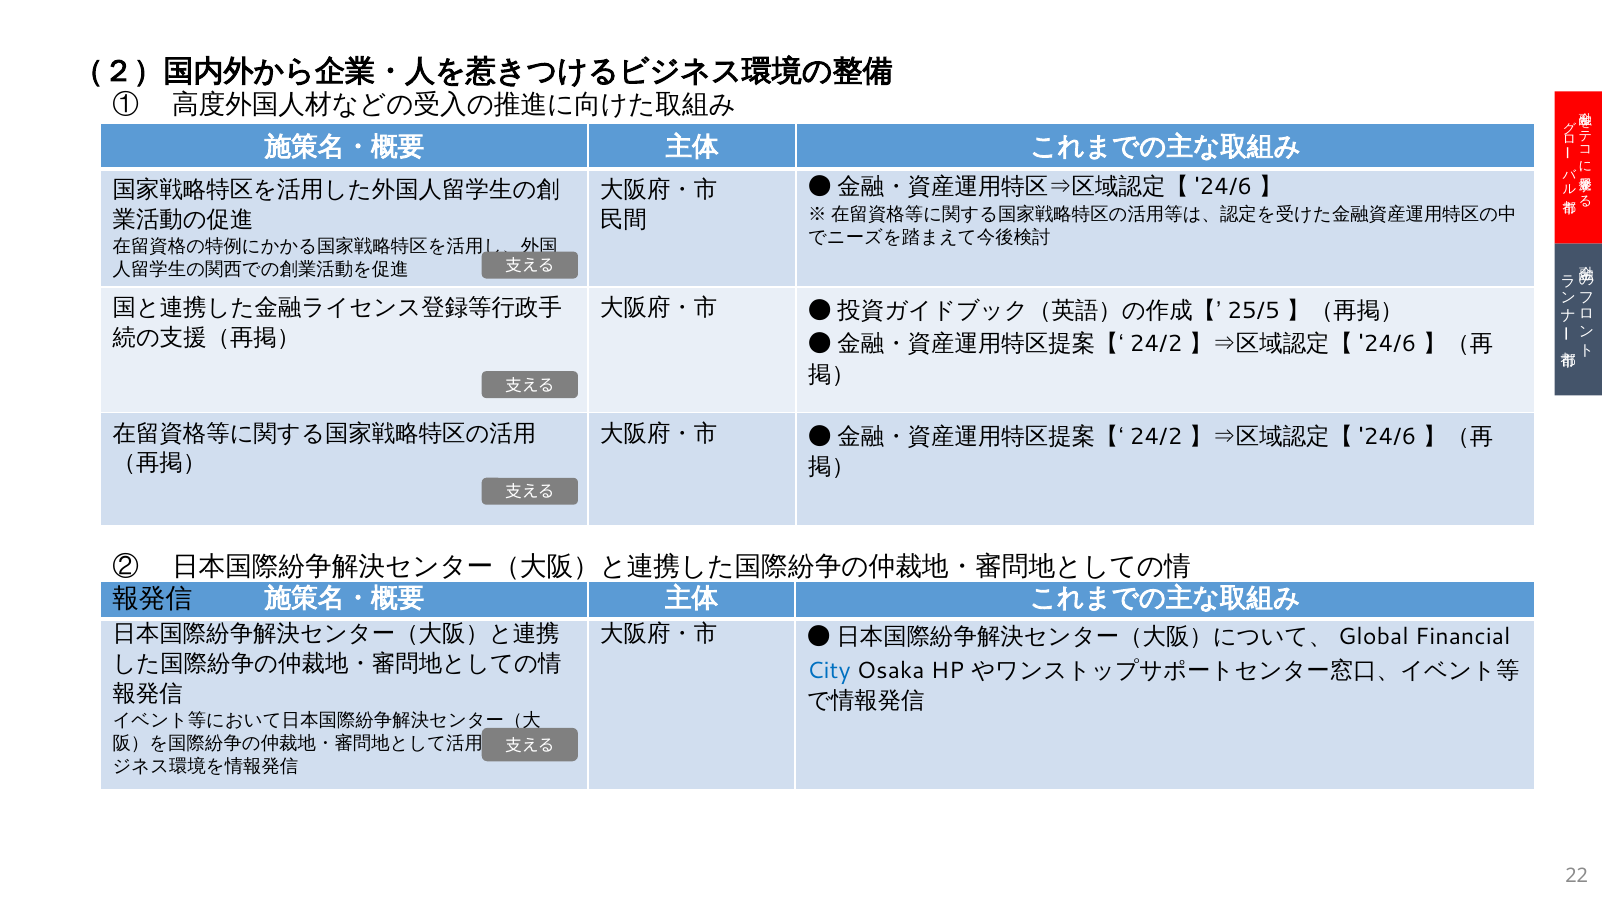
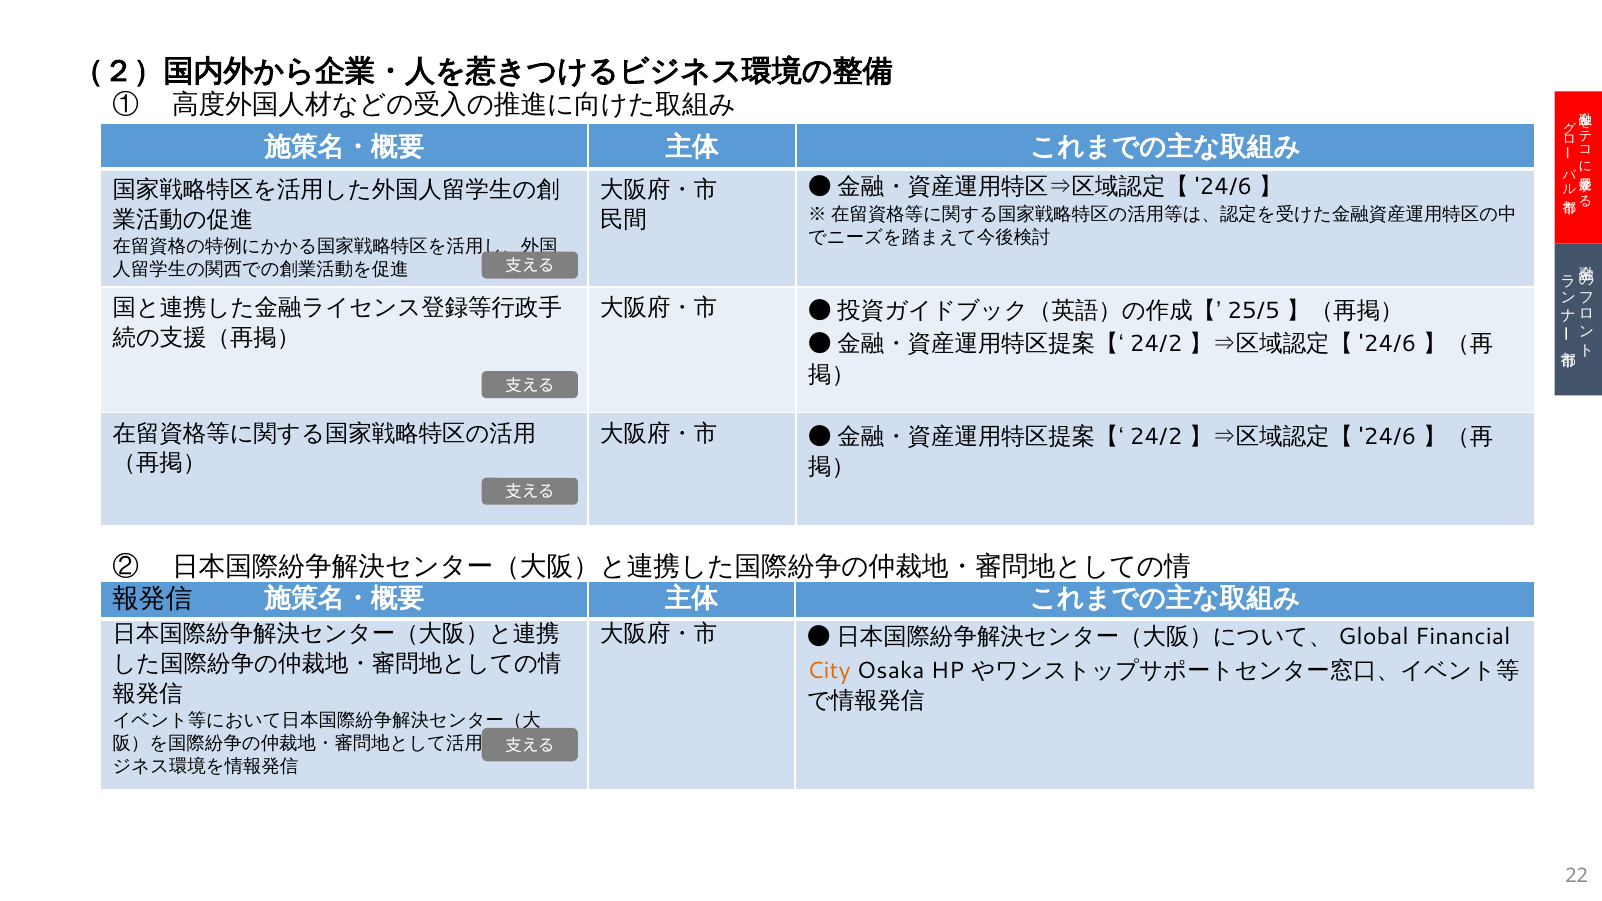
City colour: blue -> orange (829, 670)
